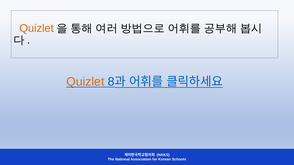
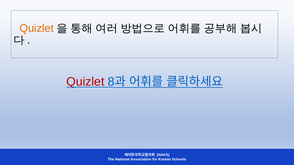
Quizlet colour: orange -> red (85, 82)
